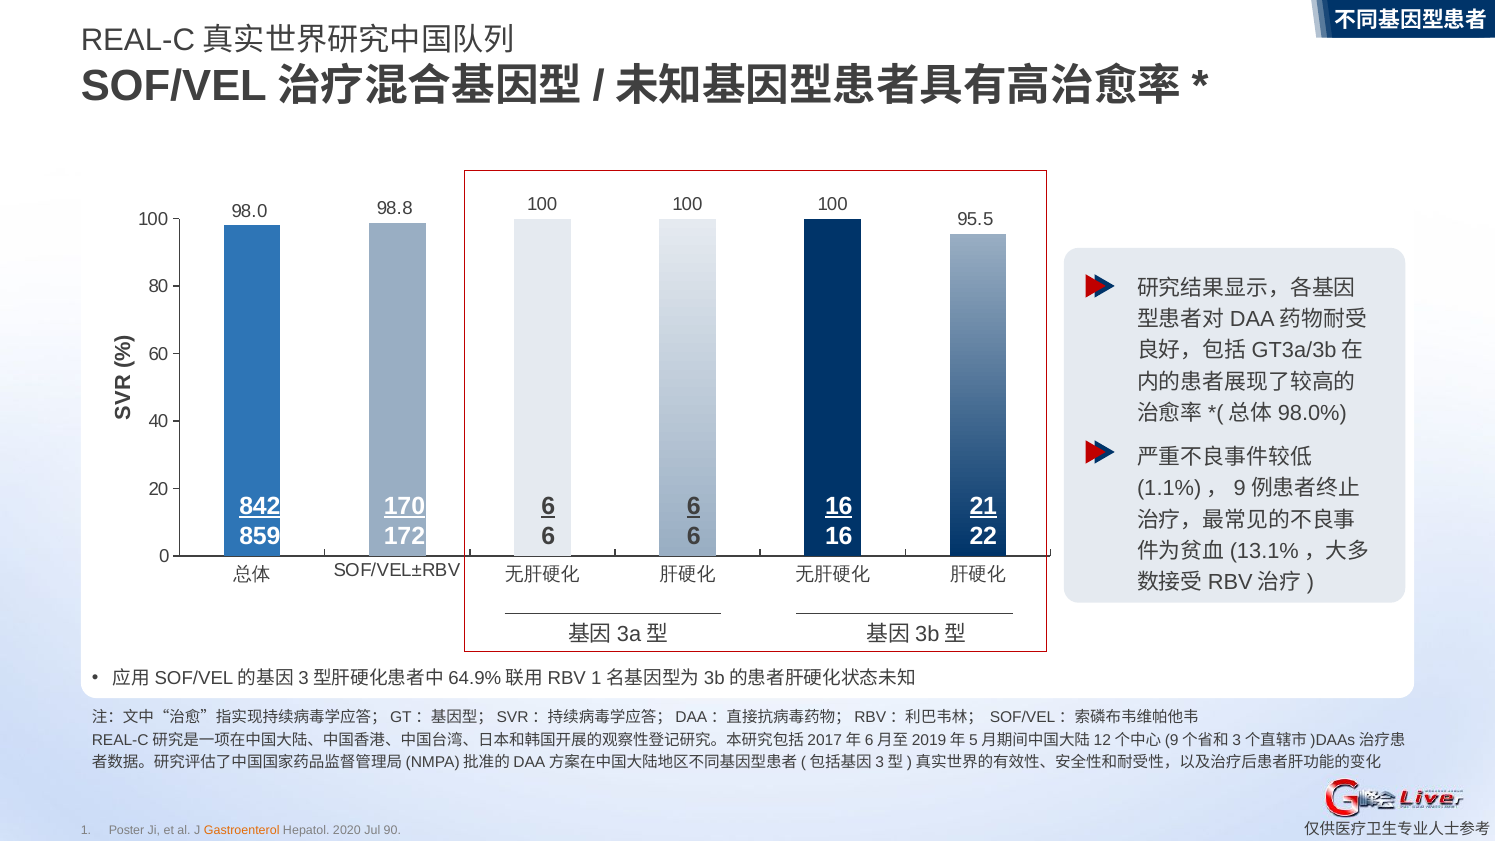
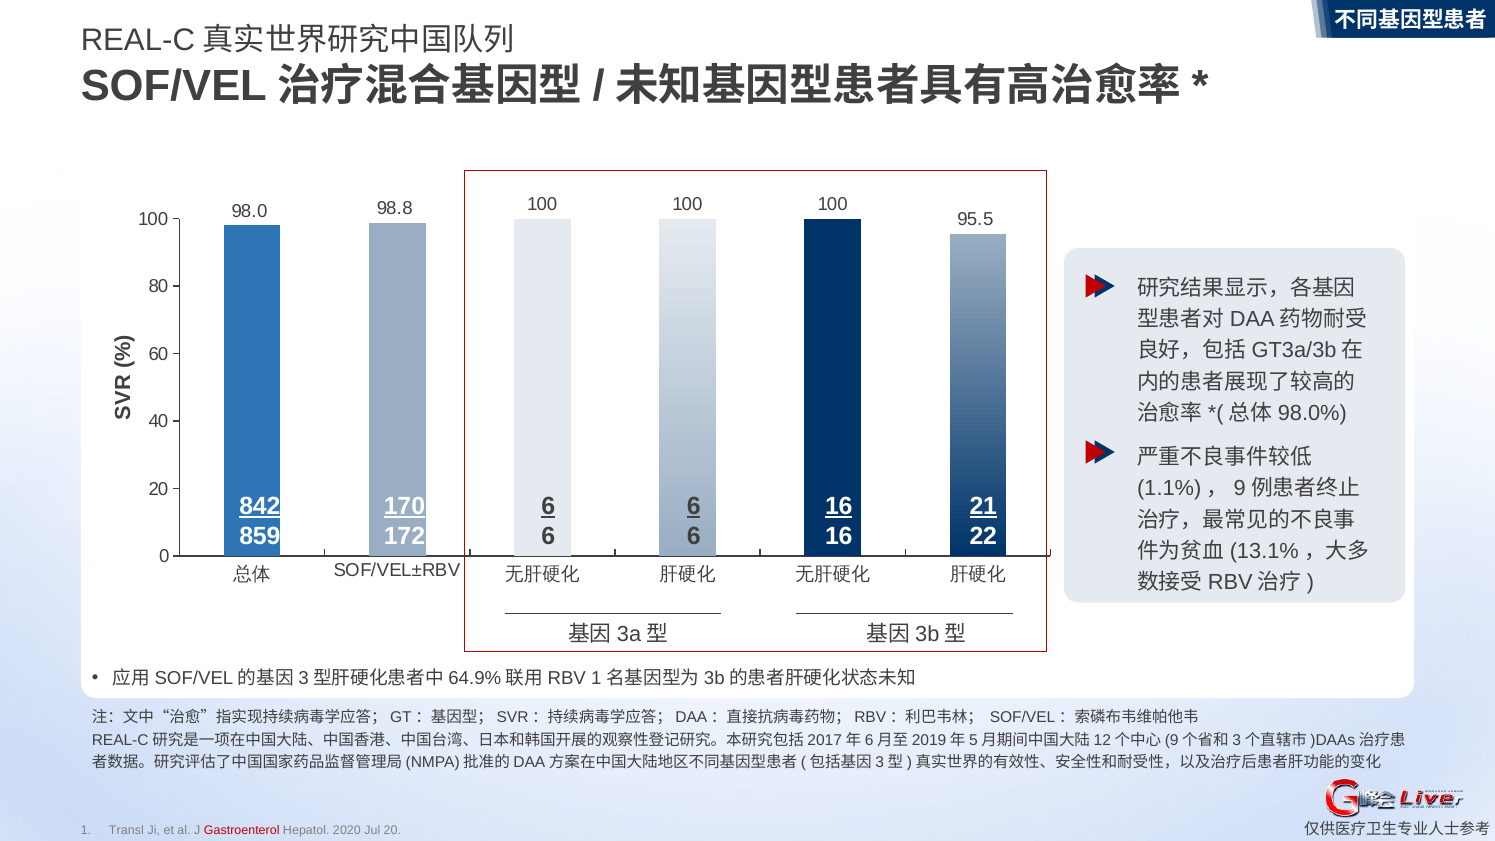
Poster: Poster -> Transl (126, 830)
Gastroenterol colour: orange -> red (242, 830)
Jul 90: 90 -> 20 (392, 830)
